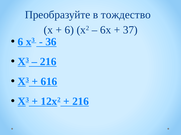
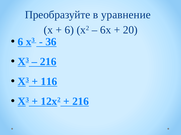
тождество: тождество -> уравнение (126, 15)
37: 37 -> 20 (130, 30)
616: 616 -> 116 (49, 82)
